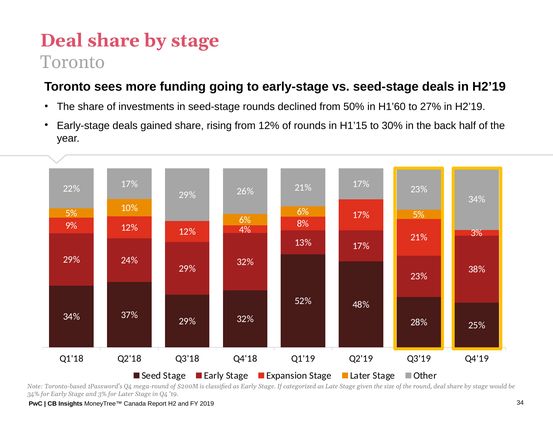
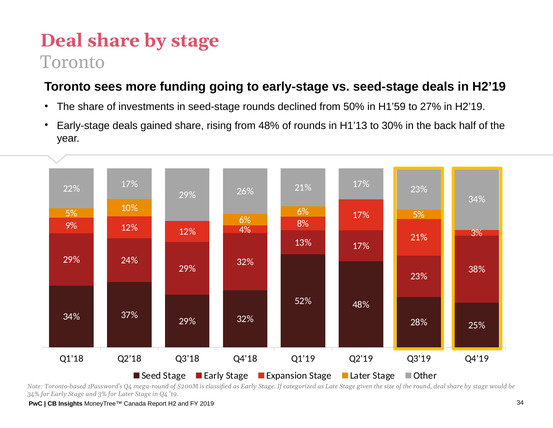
H1’60: H1’60 -> H1’59 (392, 107)
from 12%: 12% -> 48% (269, 125)
H1’15: H1’15 -> H1’13 (353, 125)
